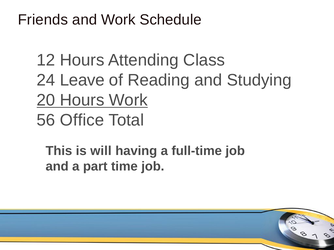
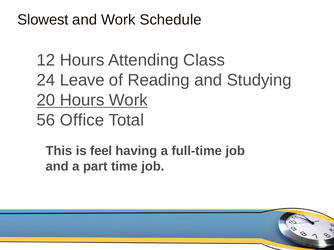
Friends: Friends -> Slowest (43, 20)
will: will -> feel (101, 151)
